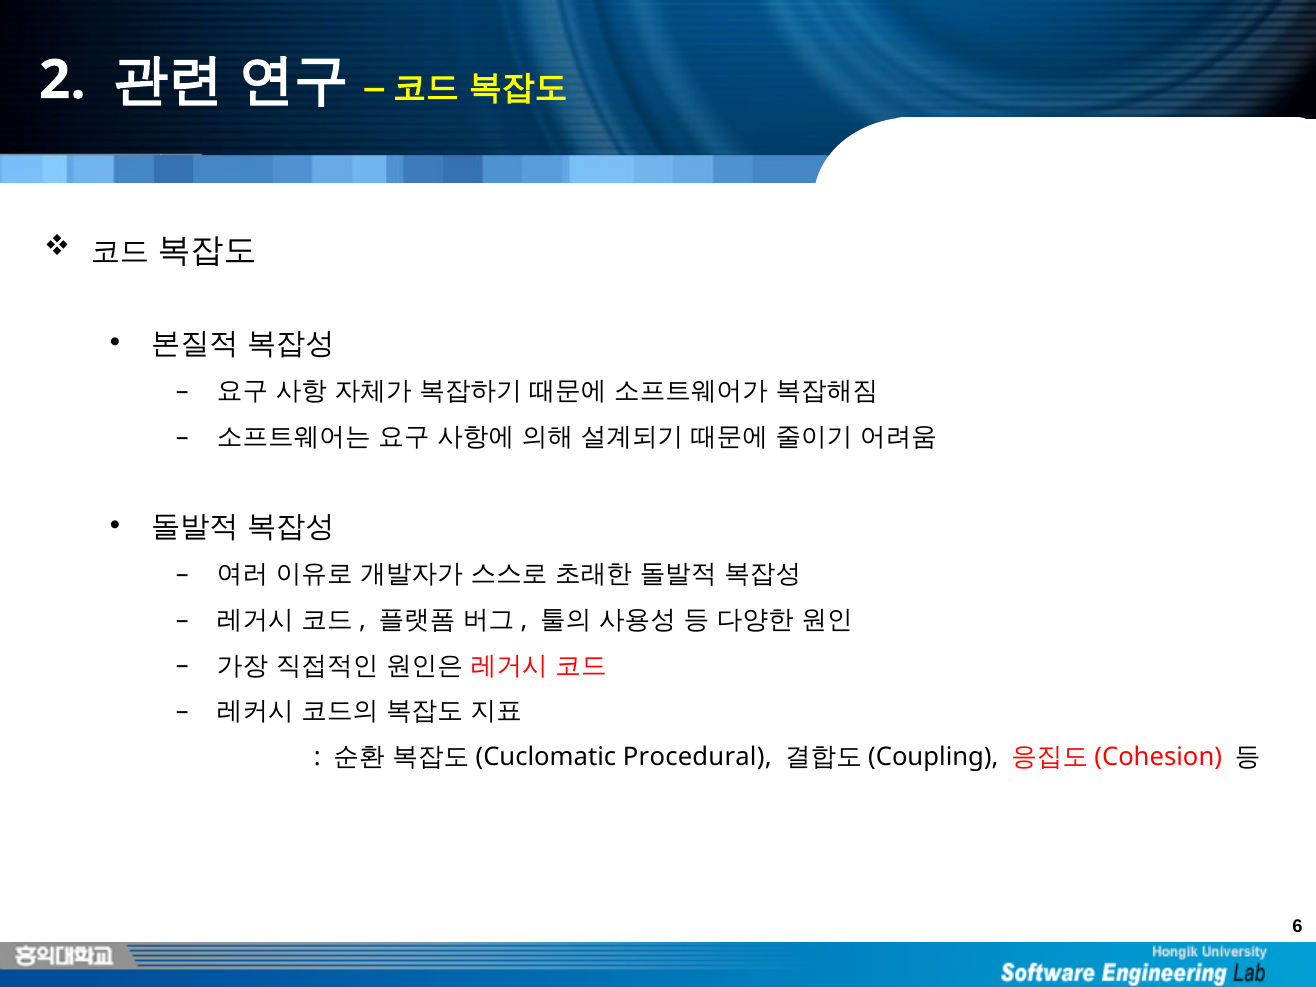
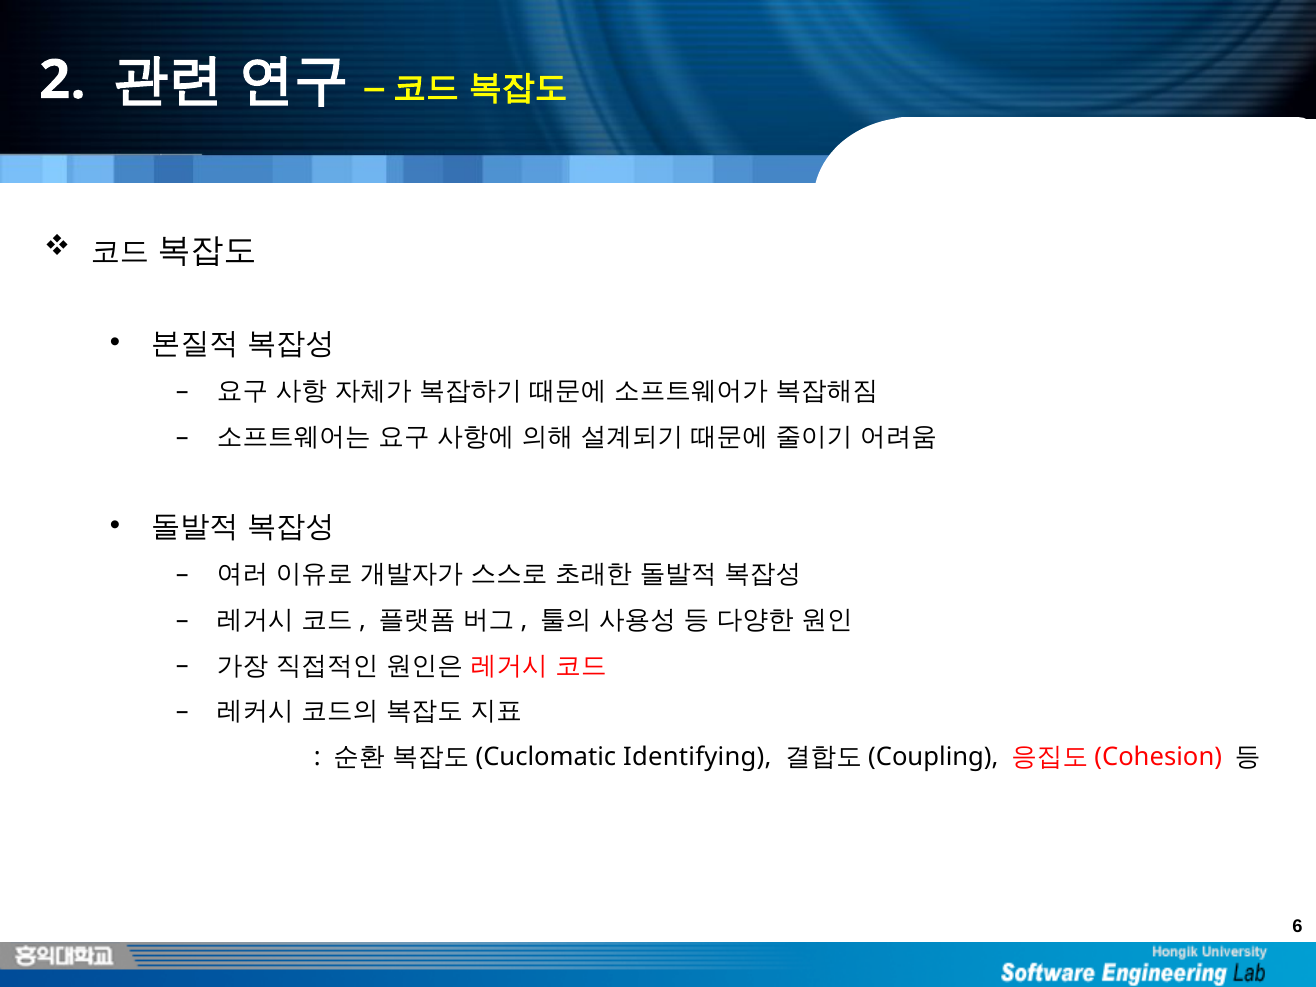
Procedural: Procedural -> Identifying (697, 757)
